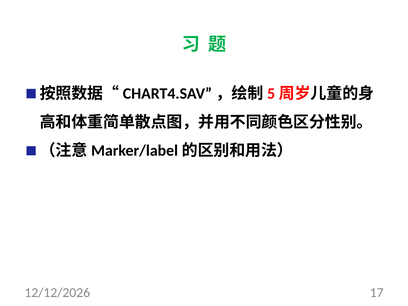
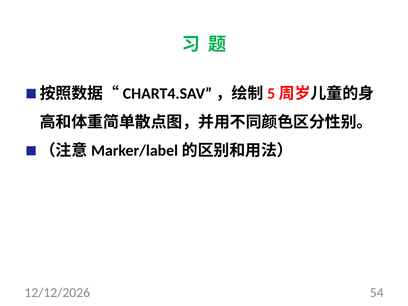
17: 17 -> 54 (377, 293)
